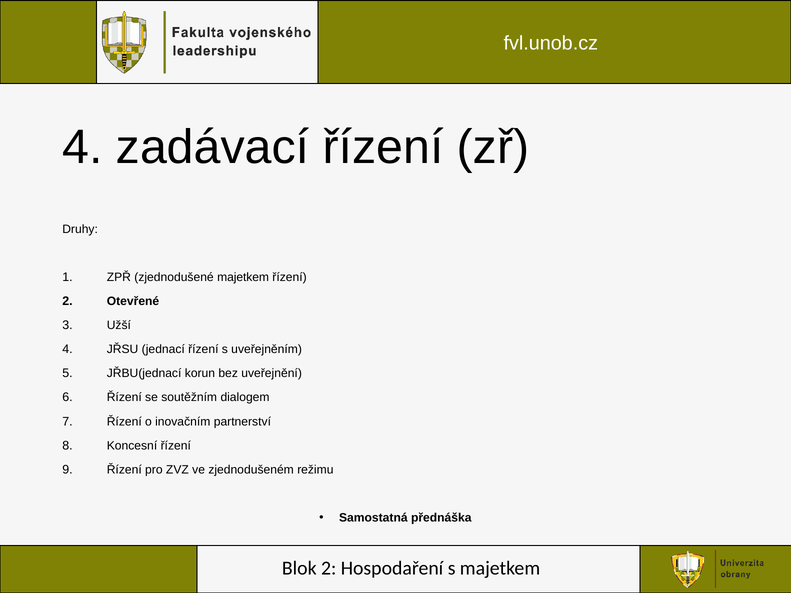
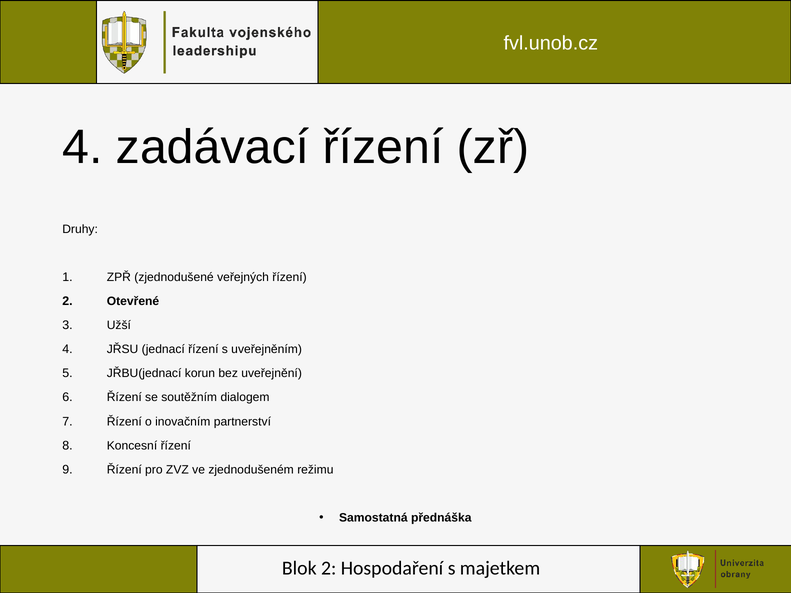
zjednodušené majetkem: majetkem -> veřejných (243, 277)
